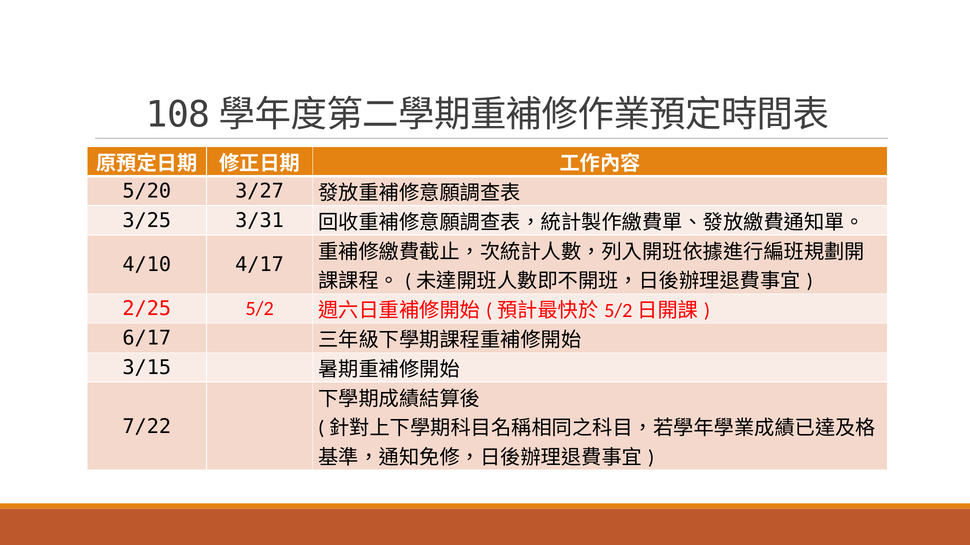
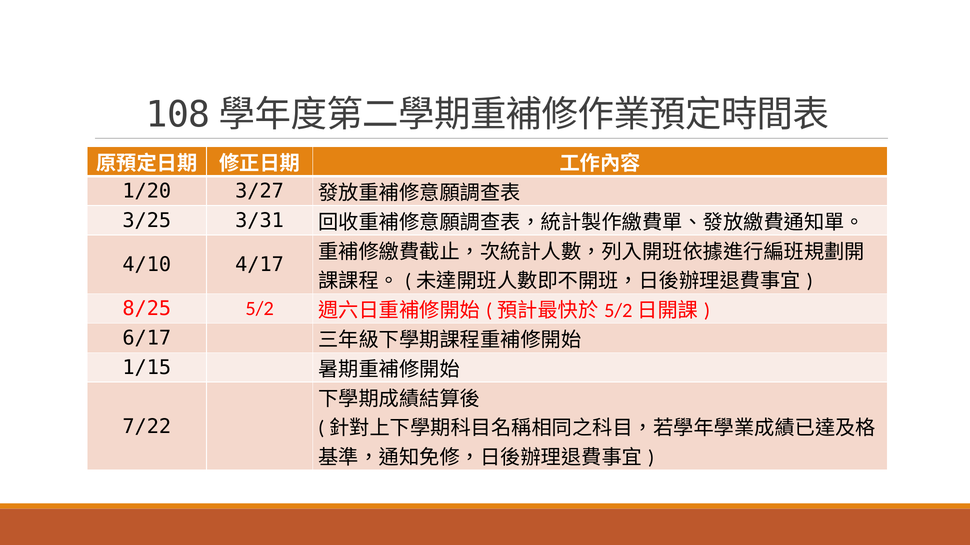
5/20: 5/20 -> 1/20 (147, 191)
2/25: 2/25 -> 8/25 (147, 309)
3/15: 3/15 -> 1/15 (147, 368)
